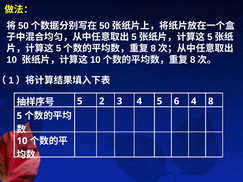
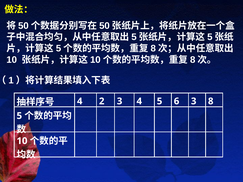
5: 5 -> 4 (80, 101)
6 4: 4 -> 3 (194, 101)
